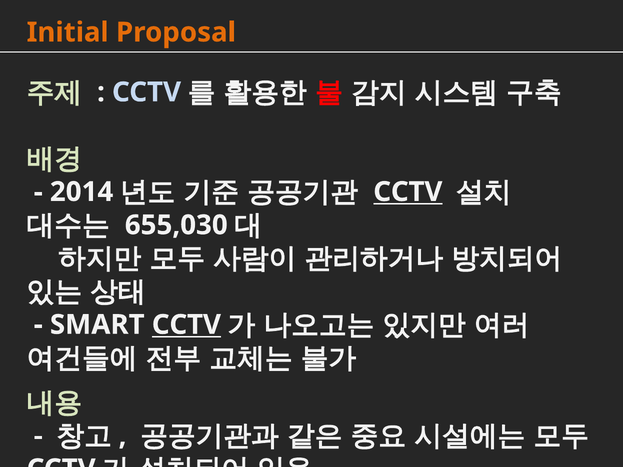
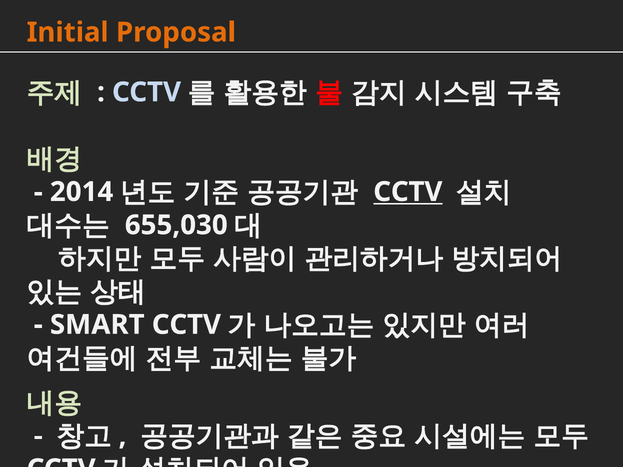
CCTV underline: present -> none (186, 325)
